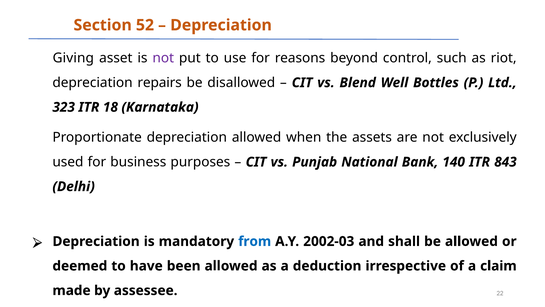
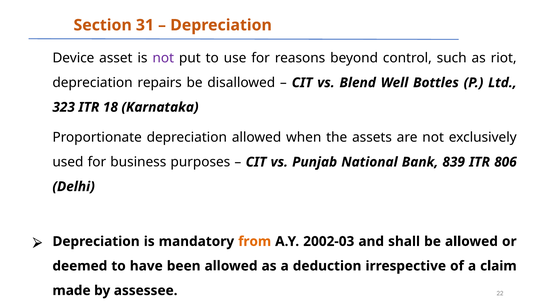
52: 52 -> 31 (145, 25)
Giving: Giving -> Device (73, 58)
140: 140 -> 839 (454, 162)
843: 843 -> 806 (505, 162)
from colour: blue -> orange (255, 241)
